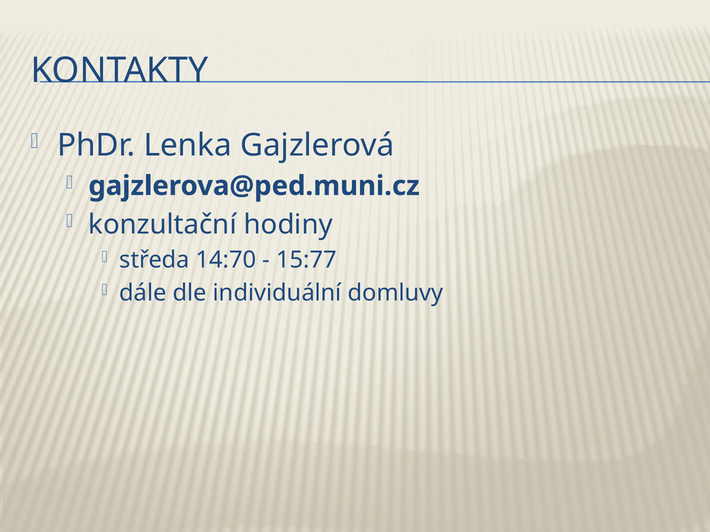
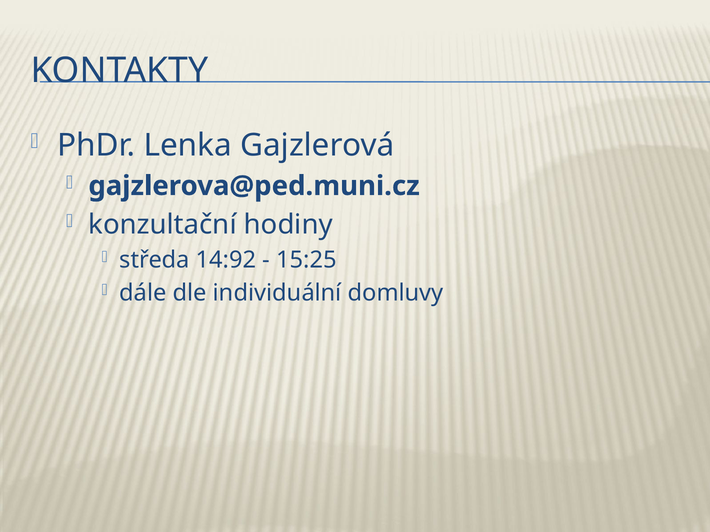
14:70: 14:70 -> 14:92 (226, 260)
15:77: 15:77 -> 15:25 (306, 260)
